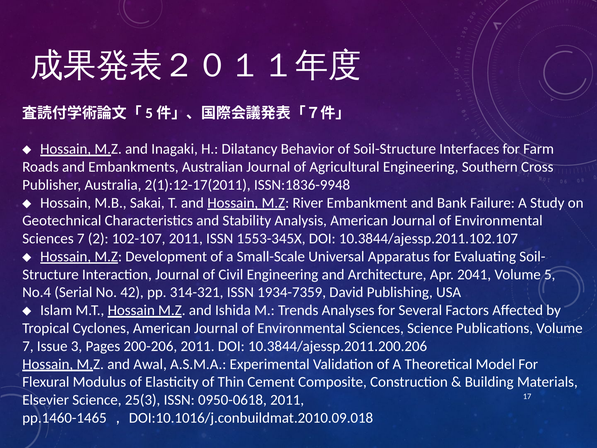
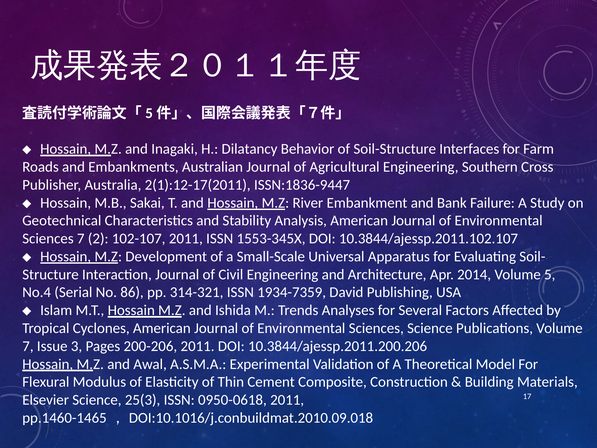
ISSN:1836-9948: ISSN:1836-9948 -> ISSN:1836-9447 (302, 185)
2041: 2041 -> 2014 (474, 274)
42: 42 -> 86 (132, 292)
